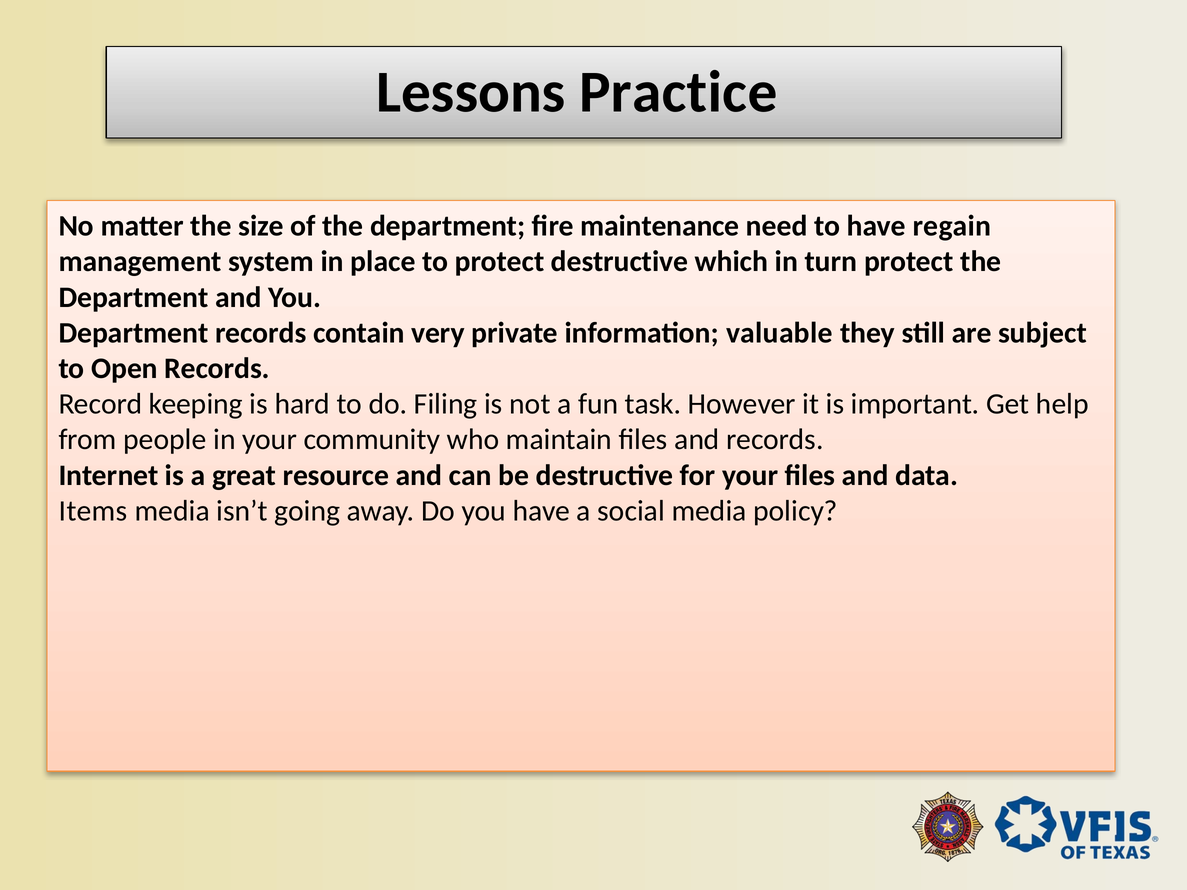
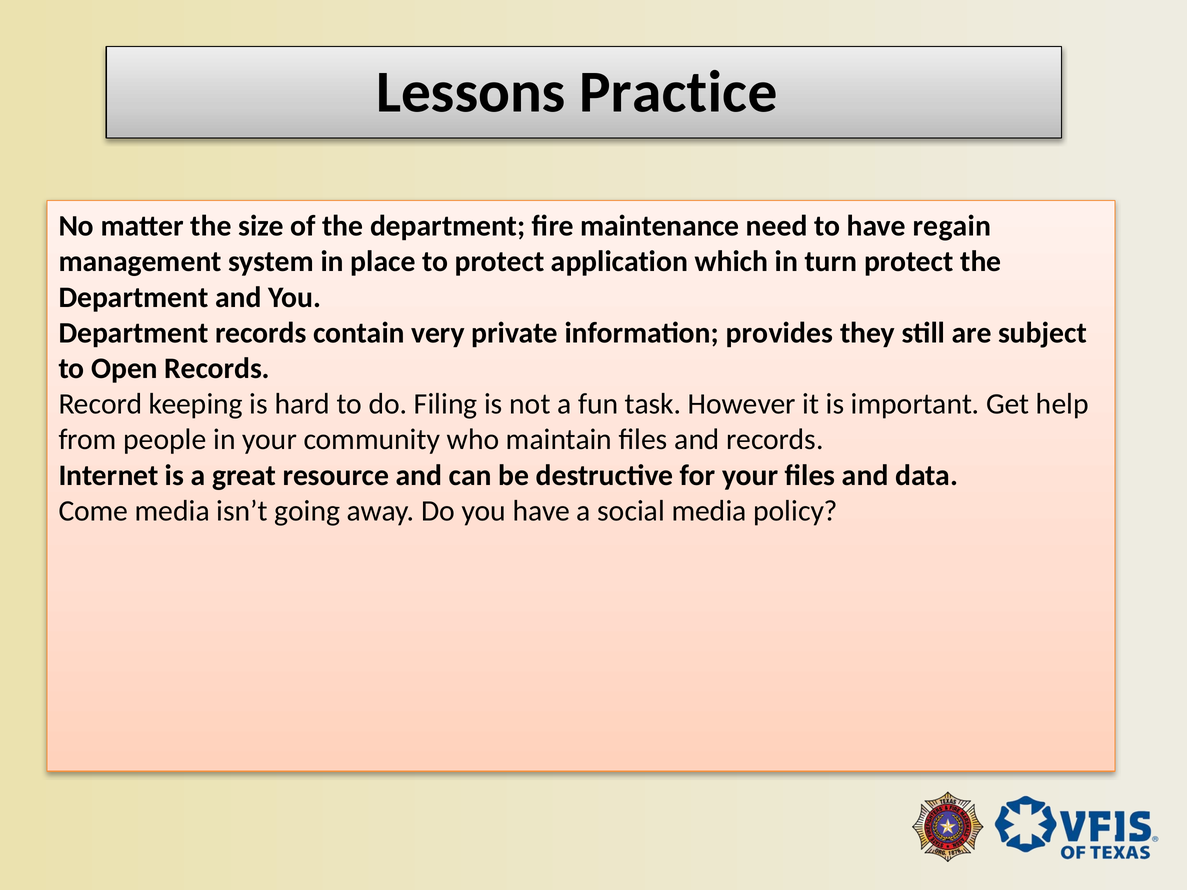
protect destructive: destructive -> application (619, 262)
valuable: valuable -> provides (779, 333)
Items: Items -> Come (93, 511)
